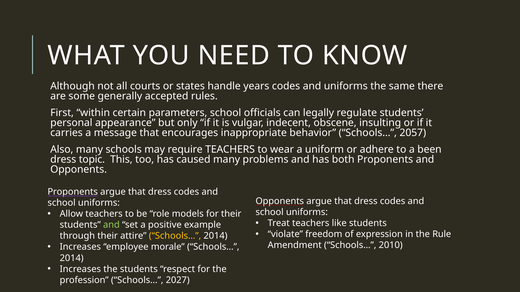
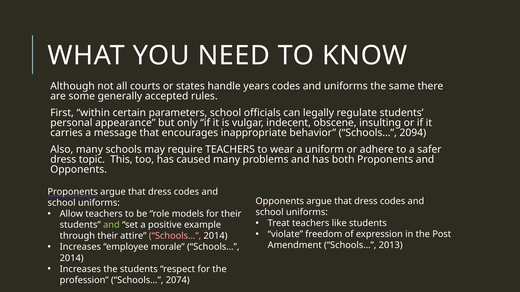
2057: 2057 -> 2094 (413, 133)
been: been -> safer (429, 150)
Rule: Rule -> Post (442, 235)
Schools… colour: yellow -> pink (175, 236)
2010: 2010 -> 2013 (391, 246)
2027: 2027 -> 2074 (178, 281)
